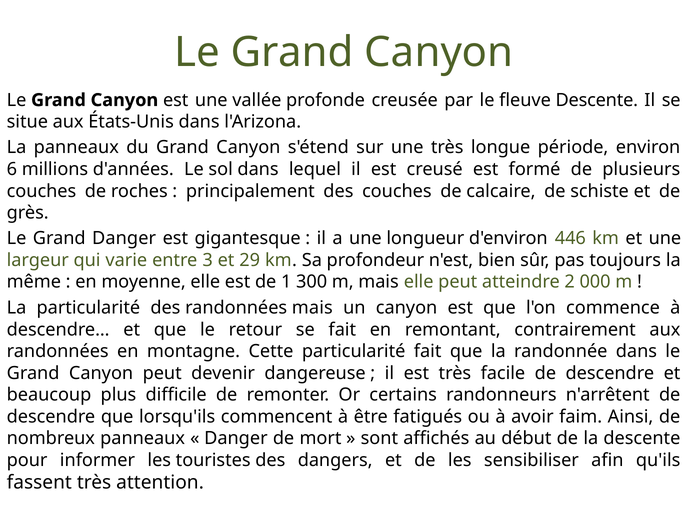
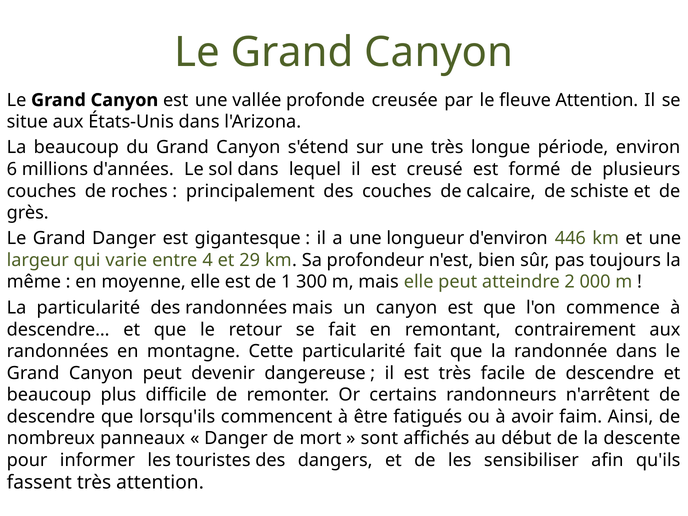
fleuve Descente: Descente -> Attention (597, 100)
La panneaux: panneaux -> beaucoup (76, 148)
3: 3 -> 4 (208, 260)
